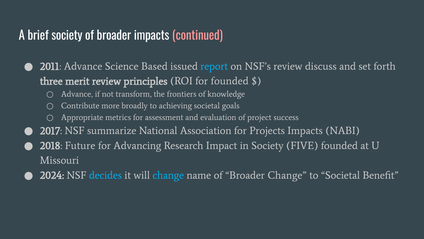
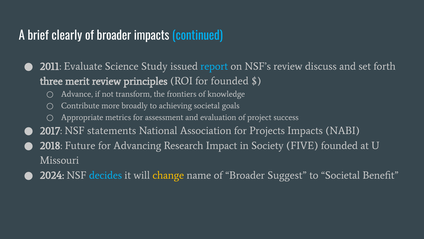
brief society: society -> clearly (67, 36)
continued colour: pink -> light blue (197, 36)
2011 Advance: Advance -> Evaluate (83, 66)
Based: Based -> Study (154, 66)
summarize: summarize -> statements (112, 131)
change colour: light blue -> yellow (168, 175)
Broader Change: Change -> Suggest (287, 175)
